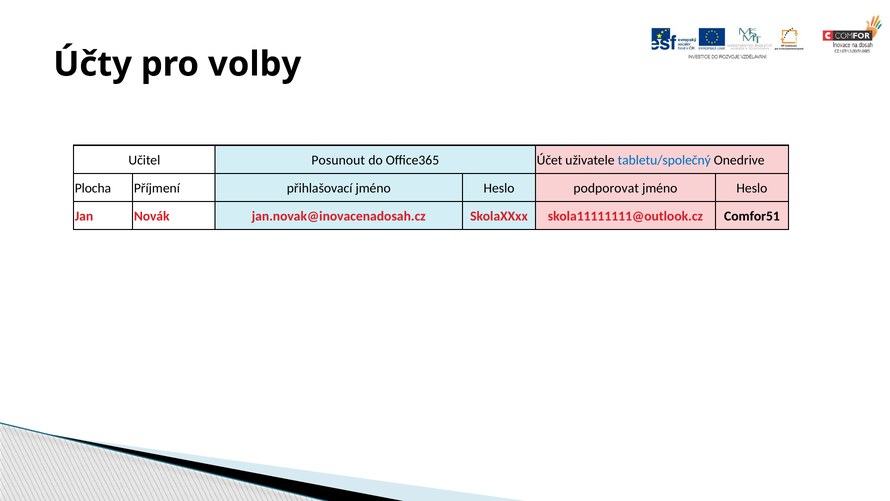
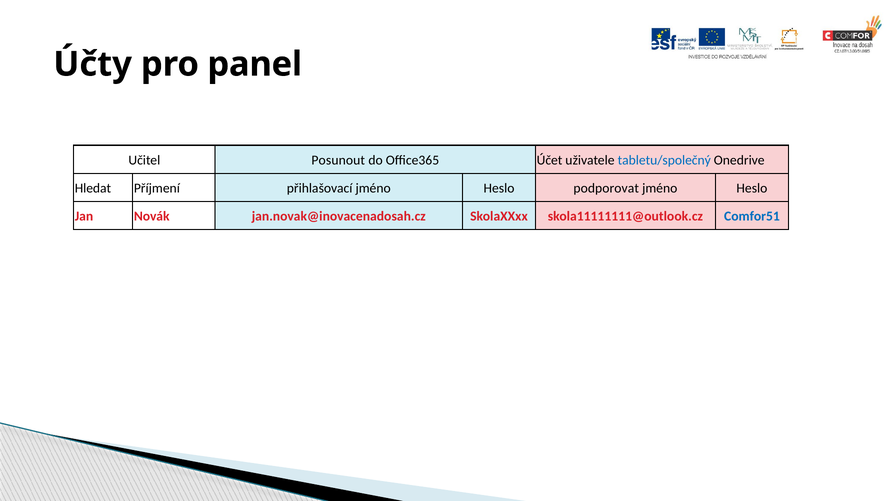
volby: volby -> panel (255, 64)
Plocha: Plocha -> Hledat (93, 188)
Comfor51 colour: black -> blue (752, 216)
